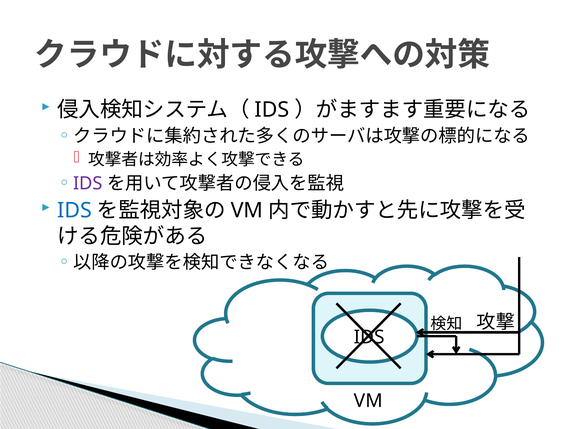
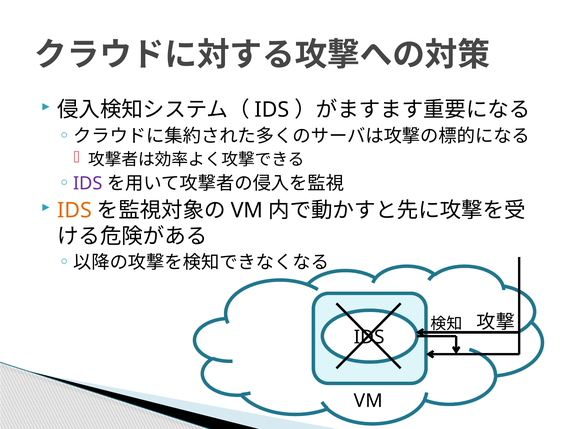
IDS colour: blue -> orange (74, 211)
